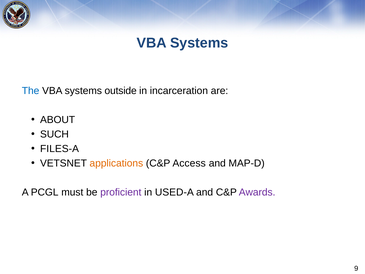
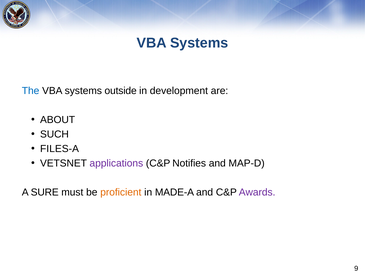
incarceration: incarceration -> development (179, 91)
applications colour: orange -> purple (116, 163)
Access: Access -> Notifies (189, 163)
PCGL: PCGL -> SURE (45, 192)
proficient colour: purple -> orange (121, 192)
USED-A: USED-A -> MADE-A (174, 192)
